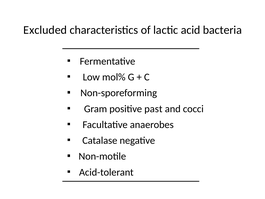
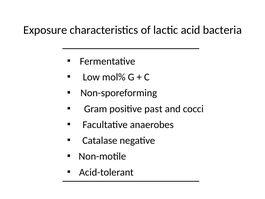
Excluded: Excluded -> Exposure (45, 30)
